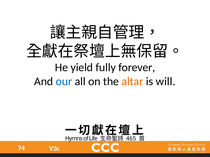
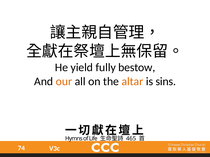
forever: forever -> bestow (137, 68)
our colour: blue -> orange (64, 82)
will: will -> sins (166, 82)
